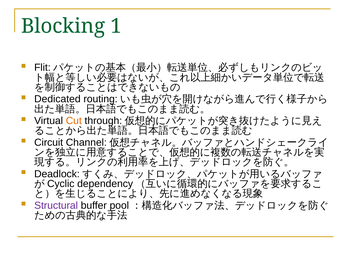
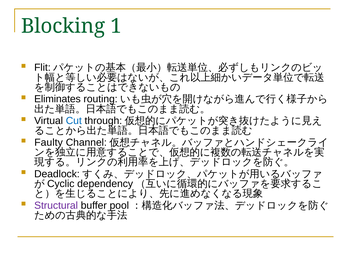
Dedicated: Dedicated -> Eliminates (57, 99)
Cut colour: orange -> blue (74, 121)
Circuit: Circuit -> Faulty (49, 143)
